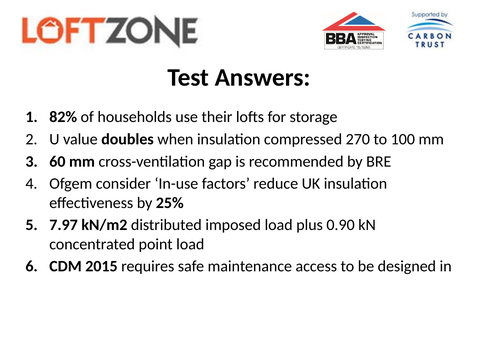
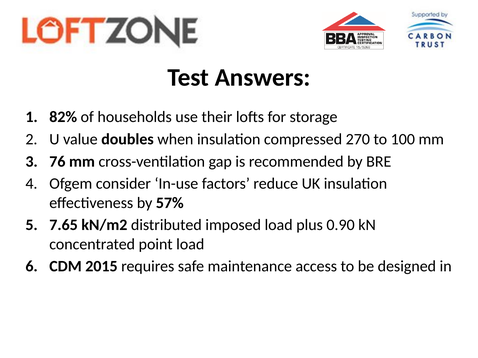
60: 60 -> 76 (57, 162)
25%: 25% -> 57% (170, 203)
7.97: 7.97 -> 7.65 (64, 225)
